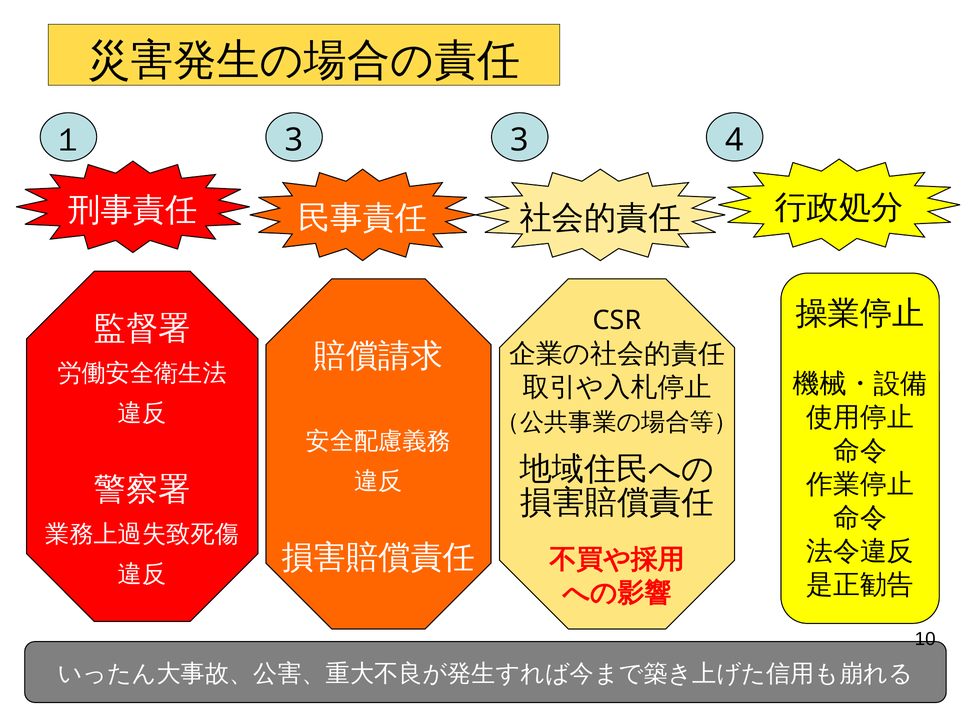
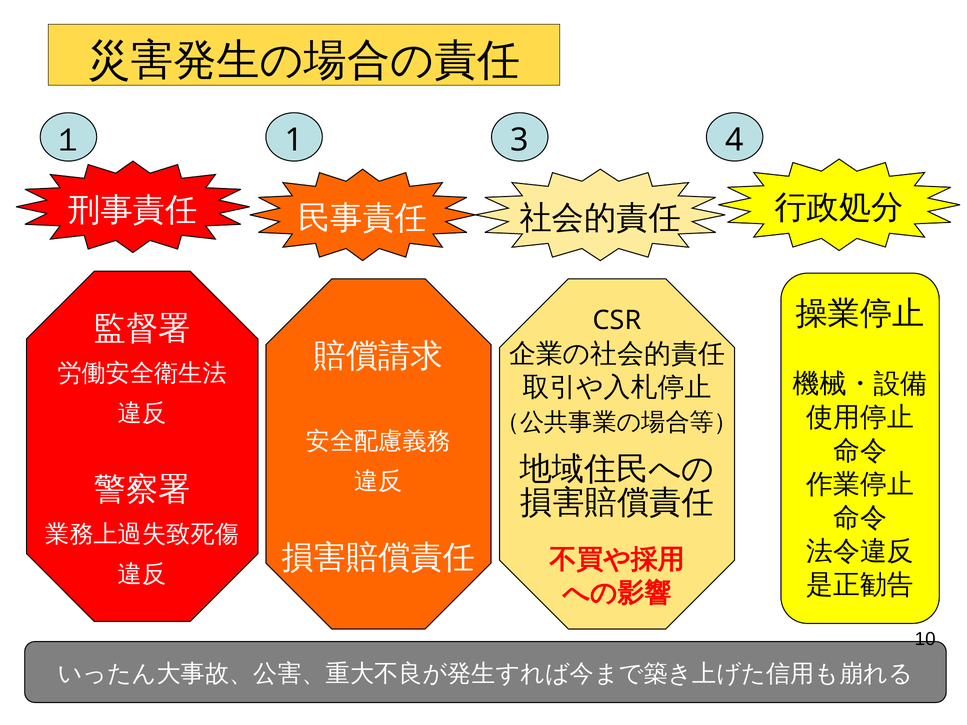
１ 3: 3 -> 1 (294, 140)
